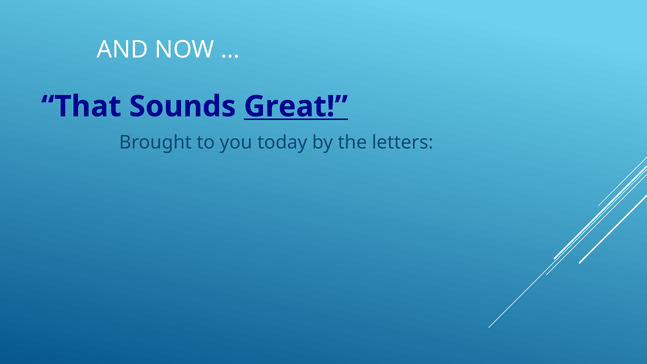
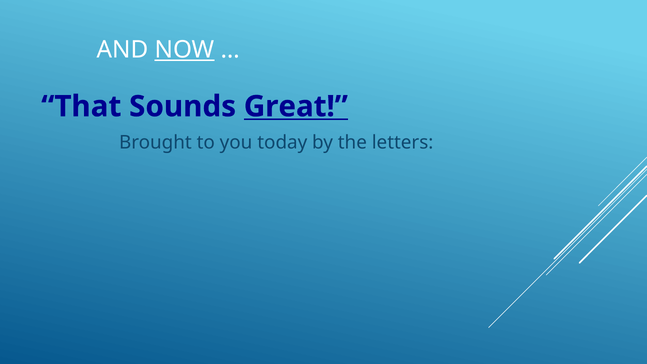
NOW underline: none -> present (185, 50)
